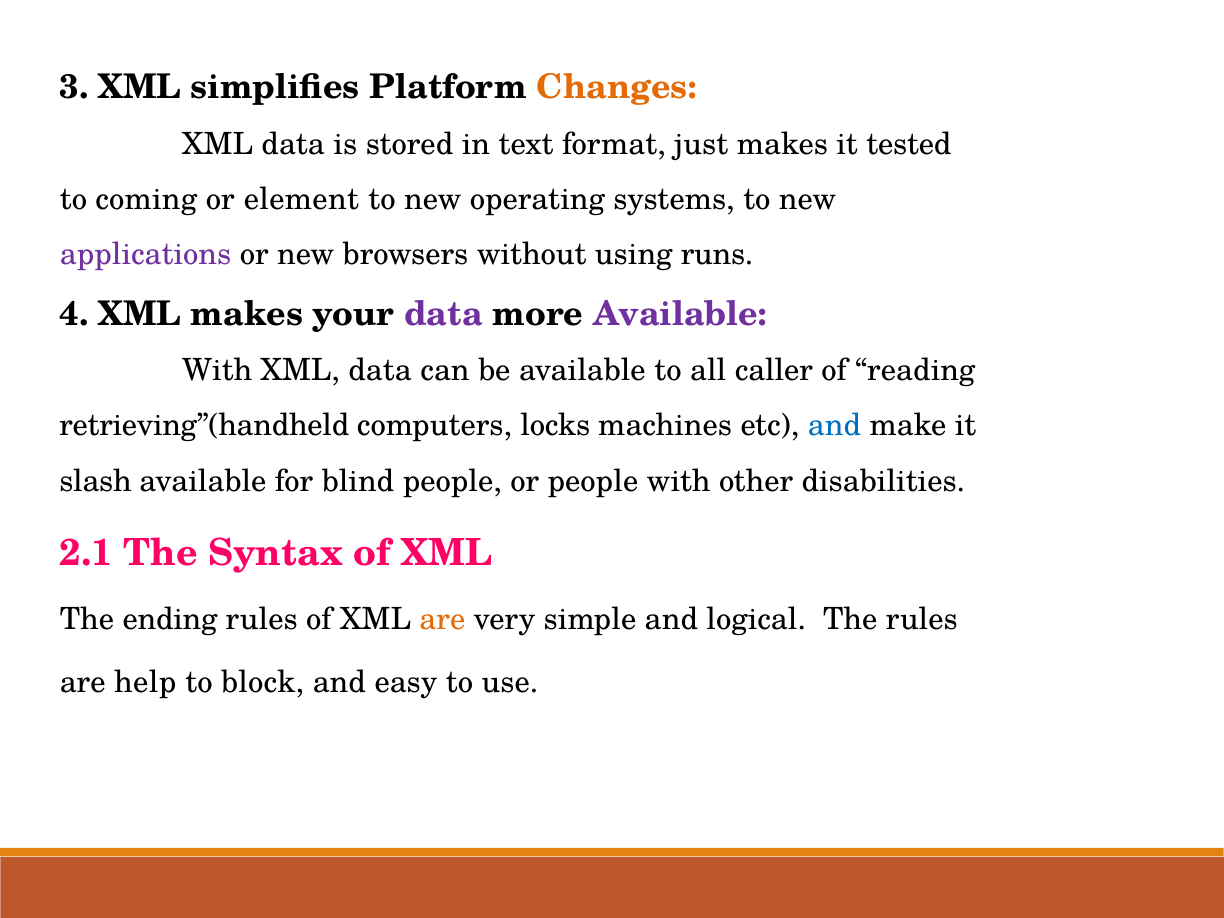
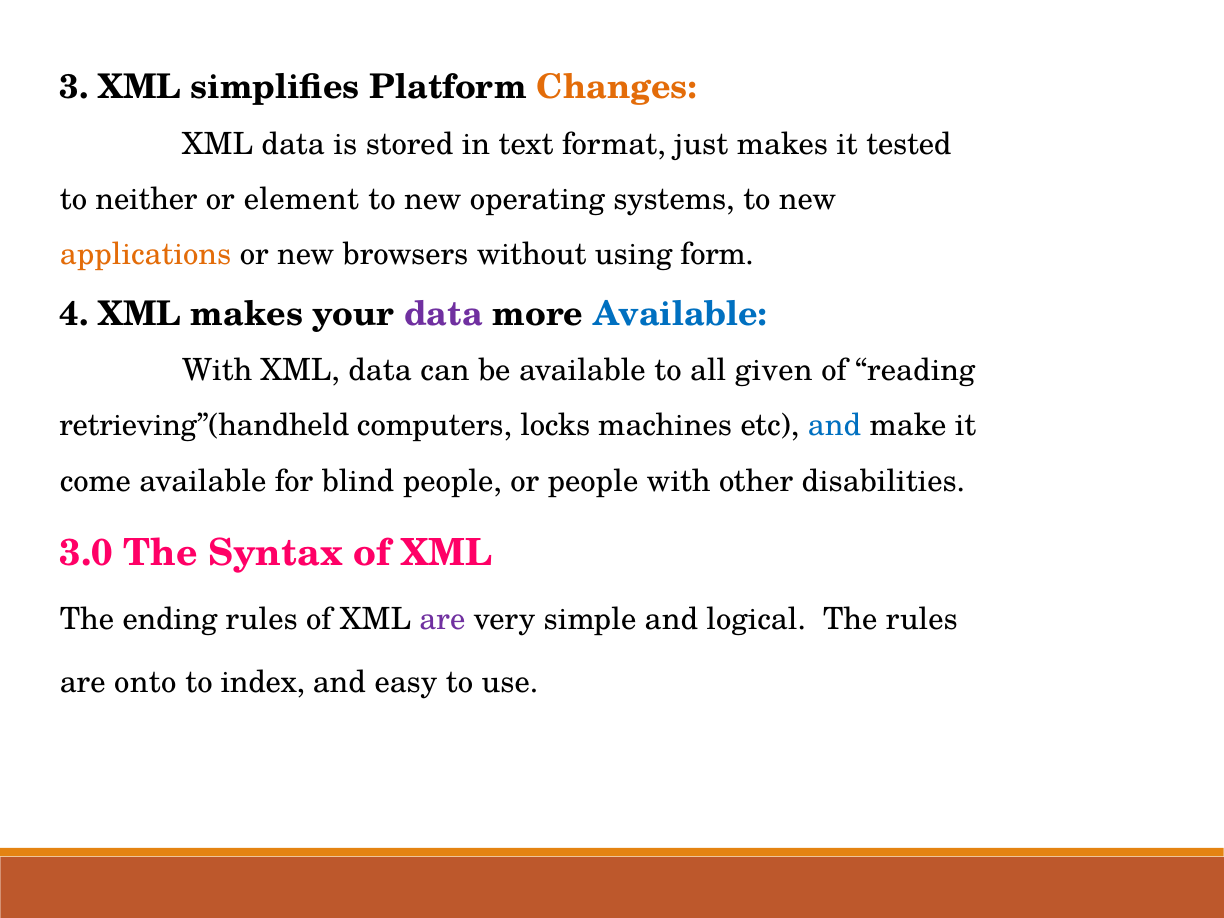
coming: coming -> neither (147, 199)
applications colour: purple -> orange (146, 255)
runs: runs -> form (717, 255)
Available colour: purple -> blue (680, 314)
caller: caller -> given (774, 371)
slash: slash -> come (95, 481)
2.1: 2.1 -> 3.0 (86, 554)
are colour: orange -> purple (442, 620)
help: help -> onto (145, 682)
block: block -> index (263, 682)
